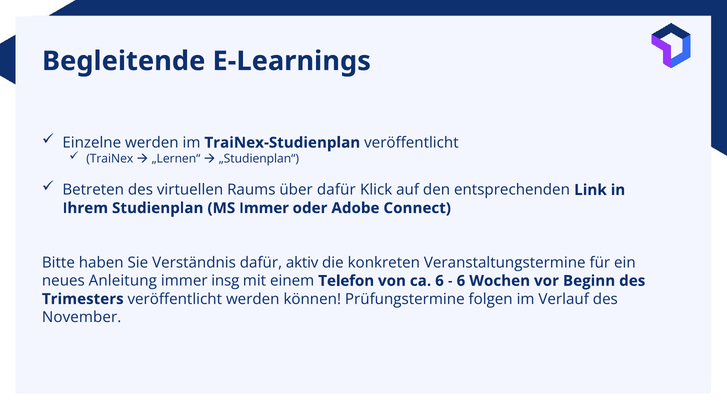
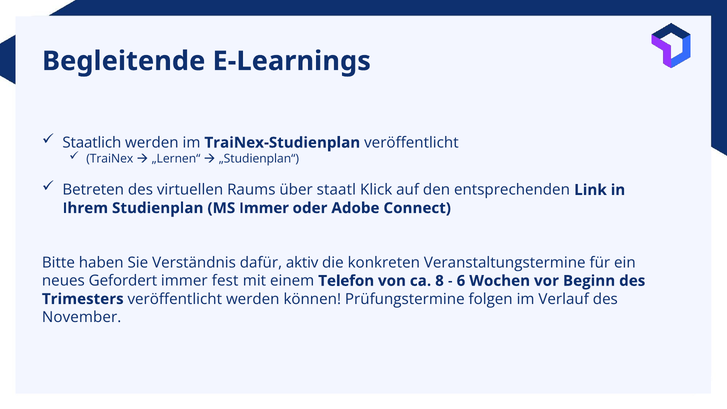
Einzelne: Einzelne -> Staatlich (92, 143)
über dafür: dafür -> staatl (336, 190)
Anleitung: Anleitung -> Gefordert (123, 281)
insg: insg -> fest (225, 281)
ca 6: 6 -> 8 (440, 281)
